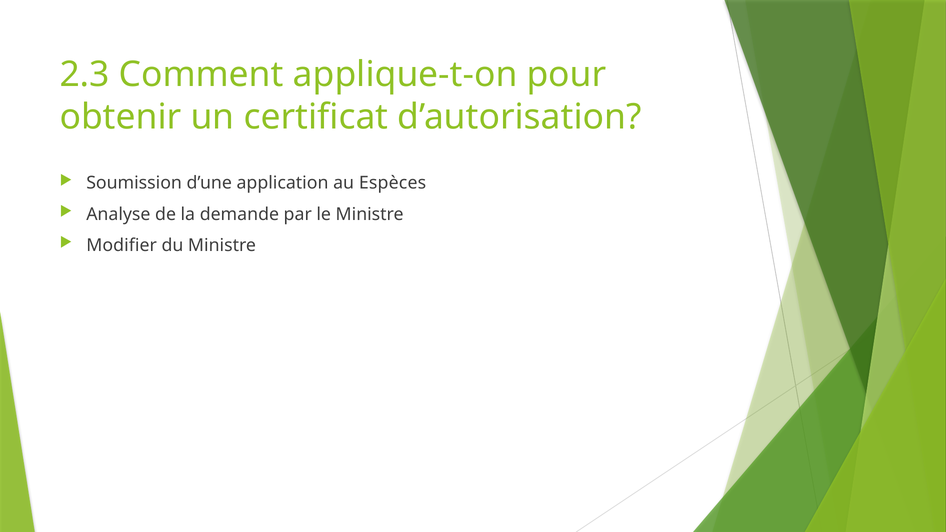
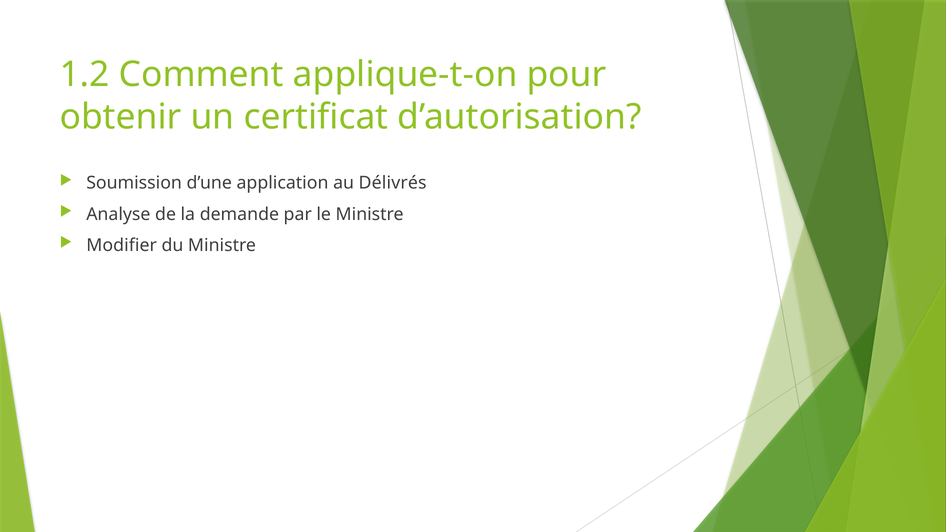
2.3: 2.3 -> 1.2 (85, 75)
Espèces: Espèces -> Délivrés (393, 183)
